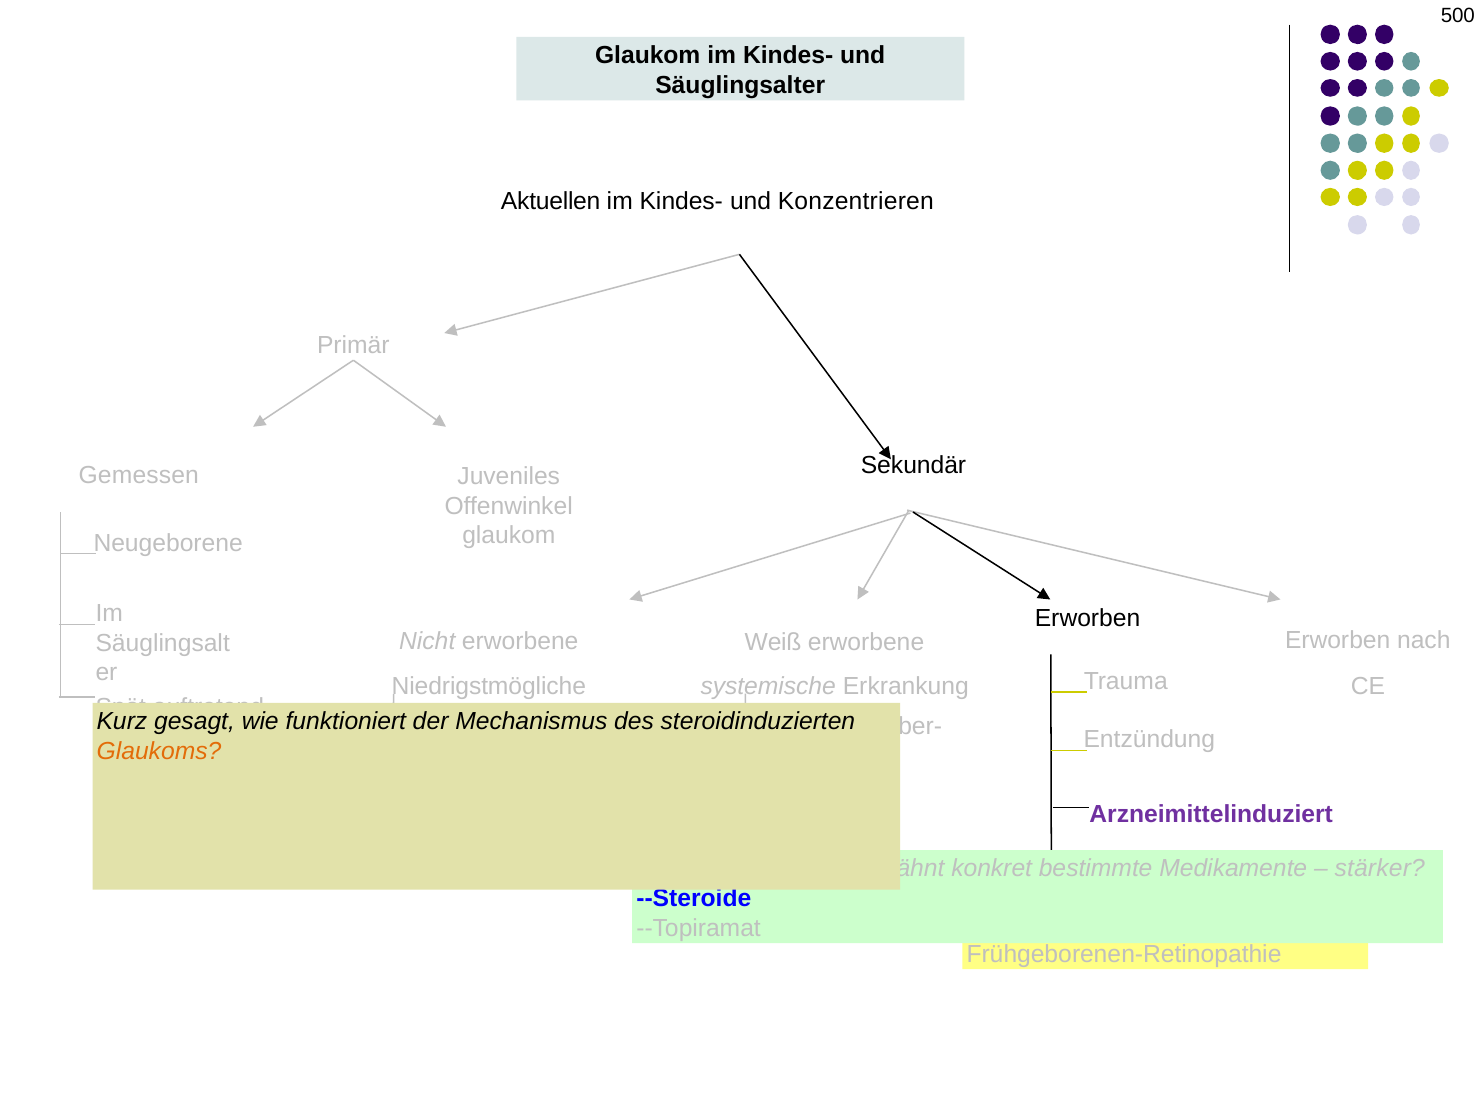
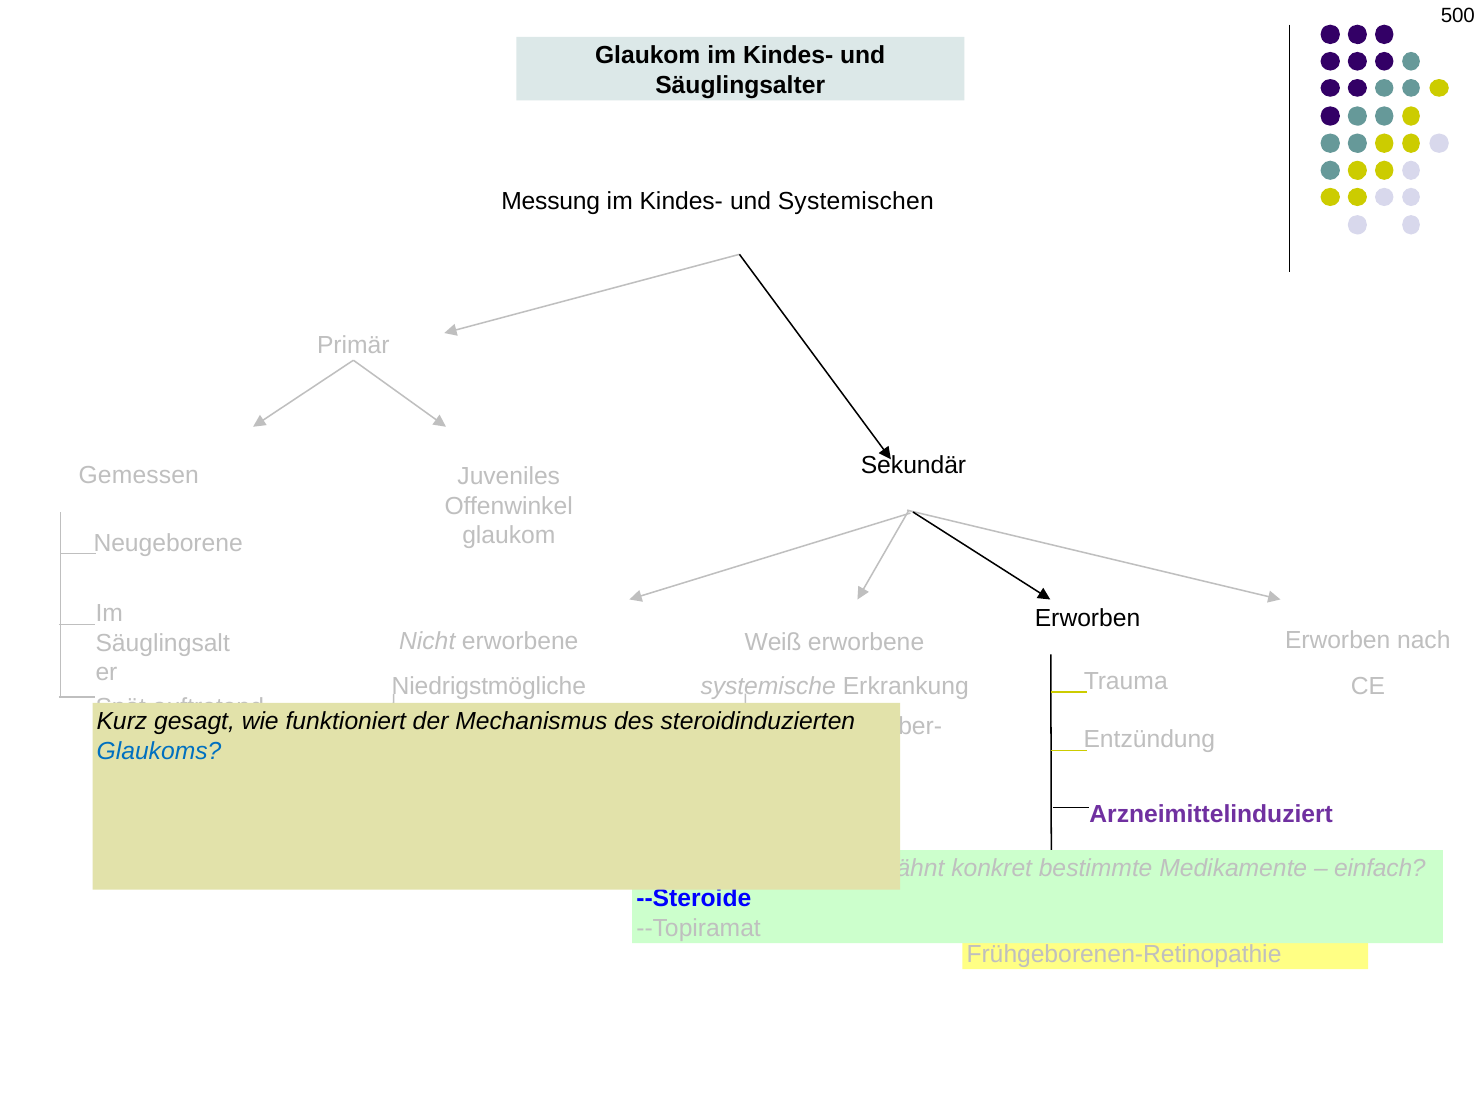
Aktuellen: Aktuellen -> Messung (551, 202)
Konzentrieren: Konzentrieren -> Systemischen (856, 202)
Glaukoms colour: orange -> blue (159, 751)
stärker: stärker -> einfach (1380, 869)
